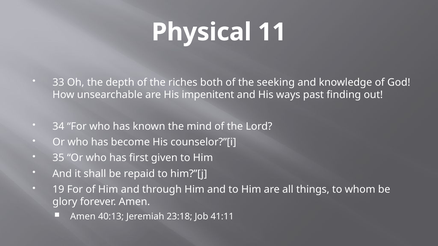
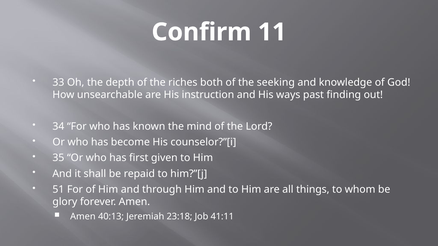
Physical: Physical -> Confirm (201, 32)
impenitent: impenitent -> instruction (208, 95)
19: 19 -> 51 (58, 190)
